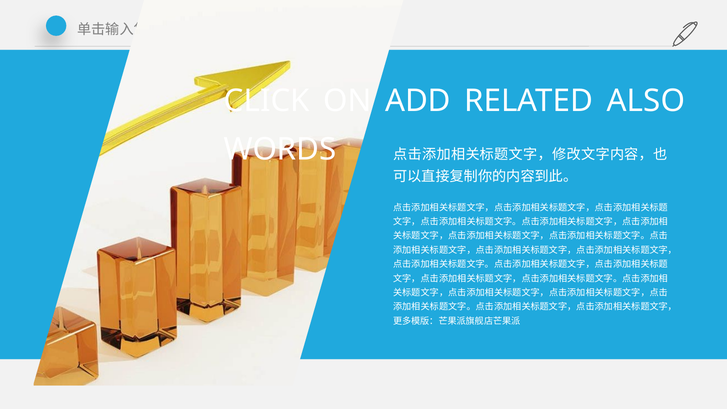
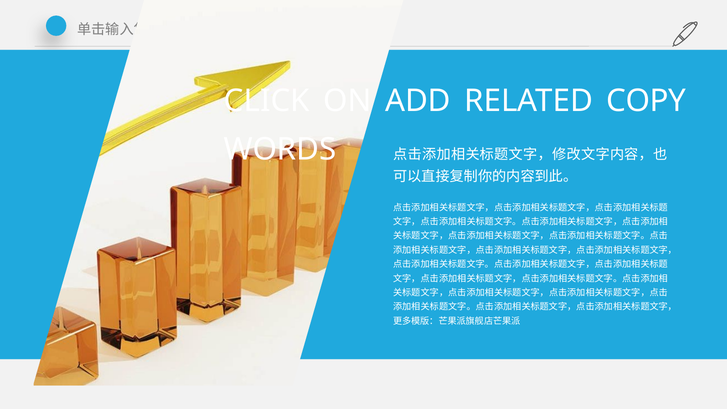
ALSO: ALSO -> COPY (646, 101)
